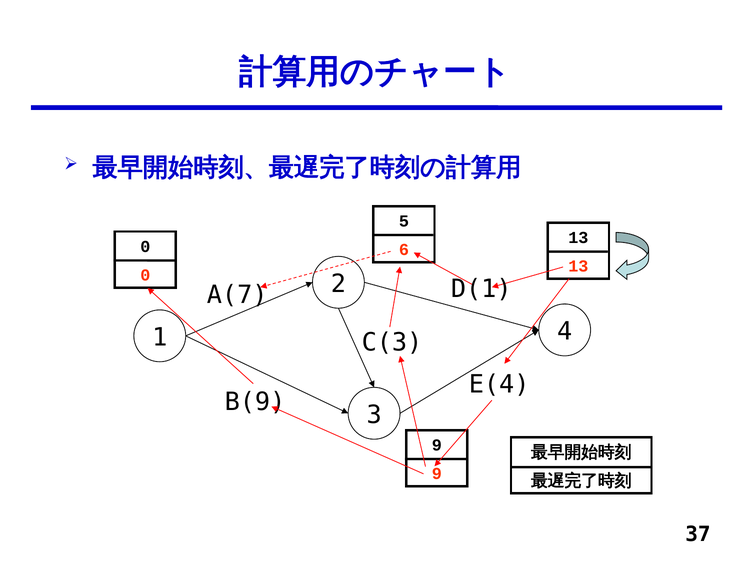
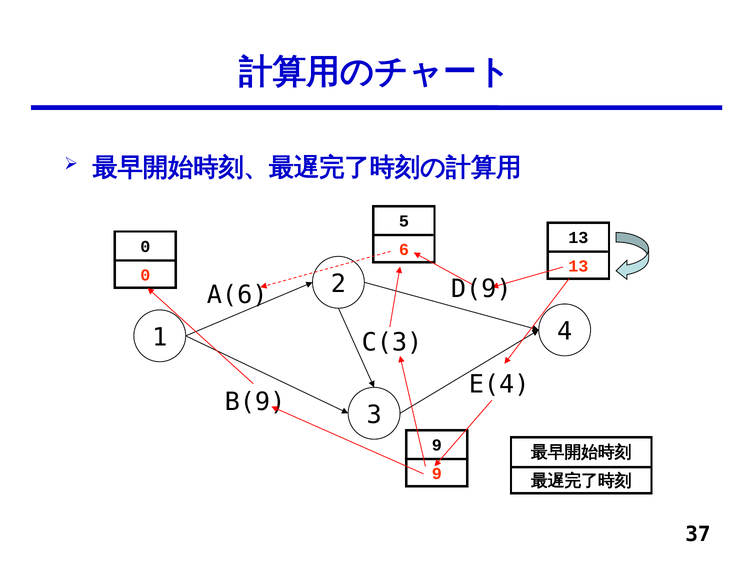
D(1: D(1 -> D(9 (481, 289)
A(7: A(7 -> A(6 (237, 295)
